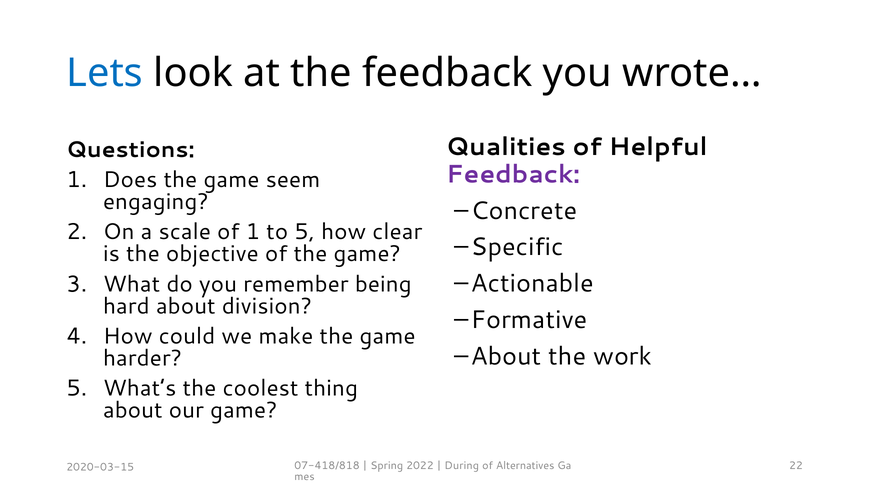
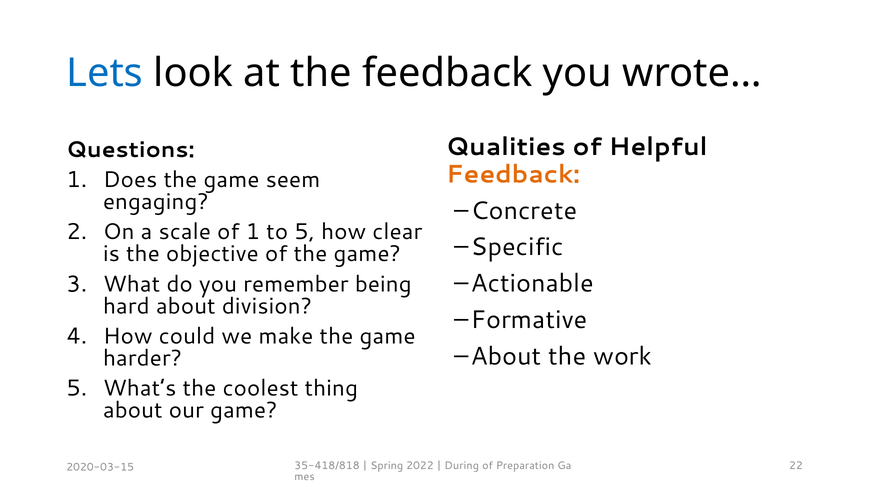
Feedback colour: purple -> orange (513, 174)
07-418/818: 07-418/818 -> 35-418/818 (327, 466)
Alternatives: Alternatives -> Preparation (525, 466)
